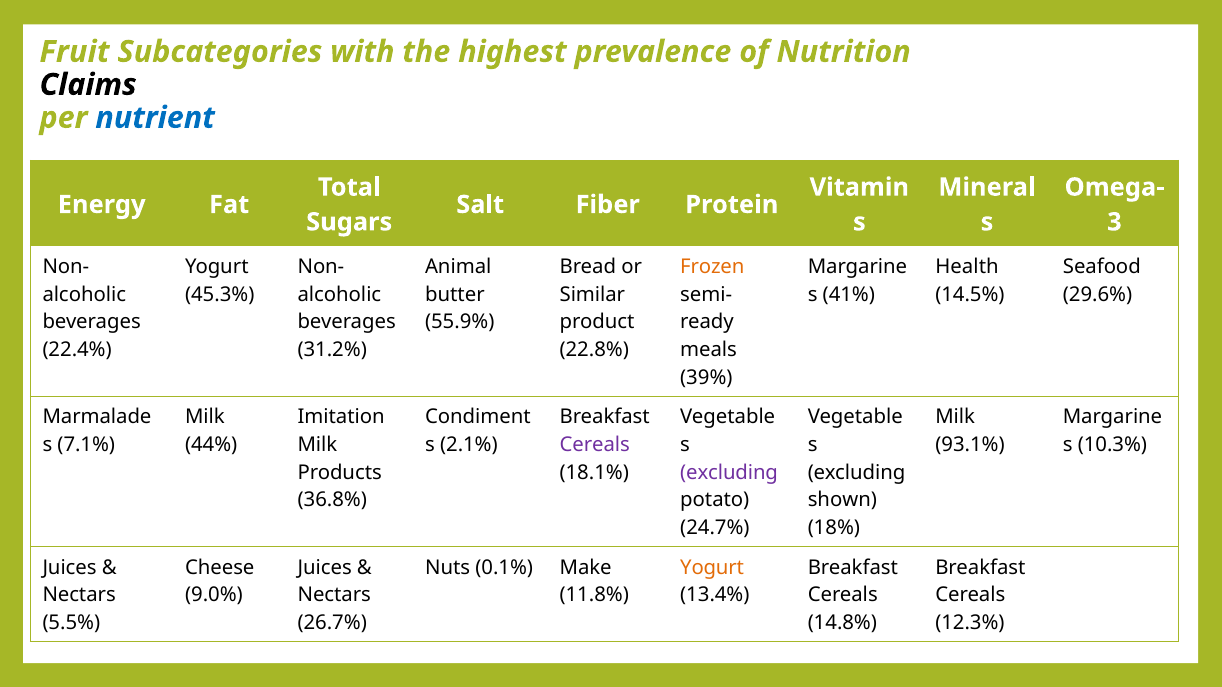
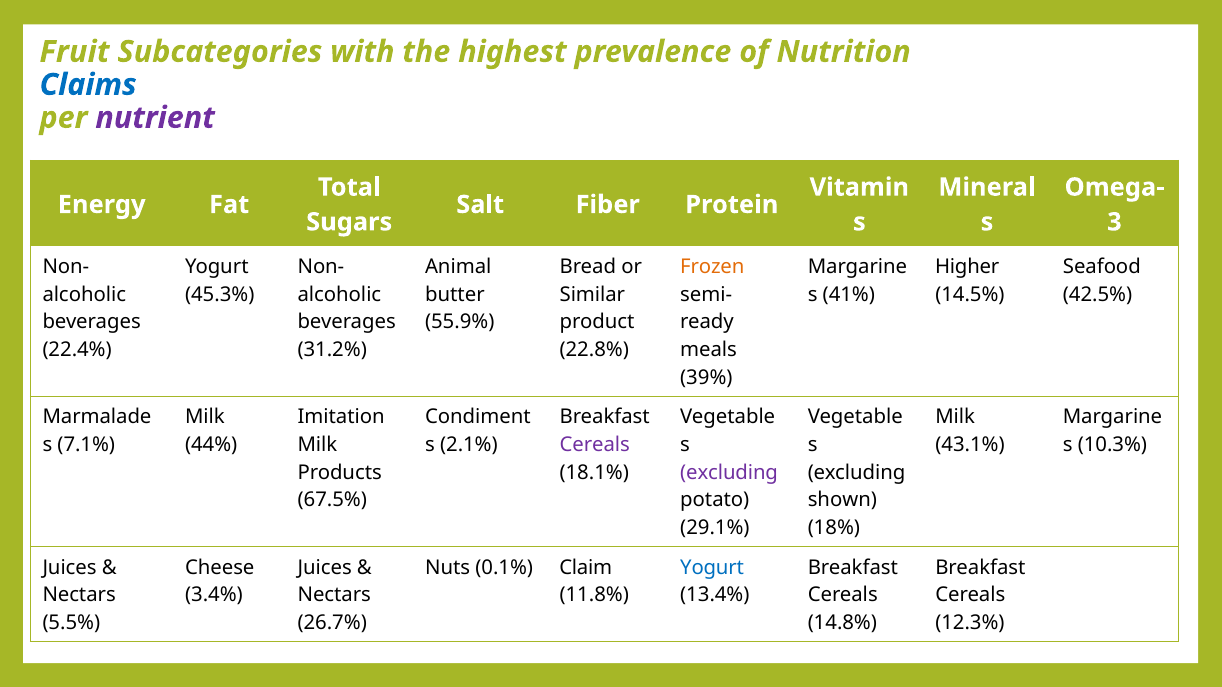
Claims colour: black -> blue (88, 85)
nutrient colour: blue -> purple (155, 118)
Health: Health -> Higher (967, 267)
29.6%: 29.6% -> 42.5% (1098, 295)
93.1%: 93.1% -> 43.1% (970, 445)
36.8%: 36.8% -> 67.5% (332, 500)
24.7%: 24.7% -> 29.1% (715, 528)
Make: Make -> Claim (586, 568)
Yogurt colour: orange -> blue (712, 568)
9.0%: 9.0% -> 3.4% (214, 596)
